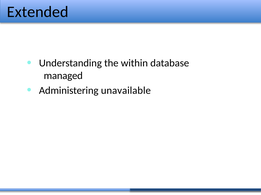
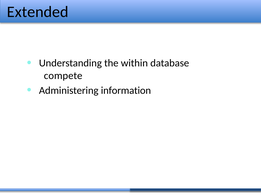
managed: managed -> compete (63, 76)
unavailable: unavailable -> information (126, 91)
